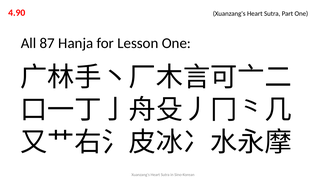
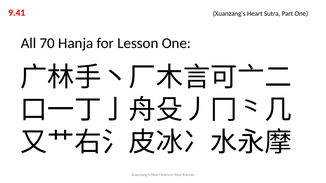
4.90: 4.90 -> 9.41 (17, 13)
87: 87 -> 70 (47, 43)
